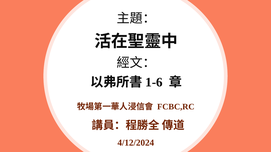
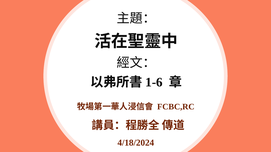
4/12/2024: 4/12/2024 -> 4/18/2024 (136, 143)
